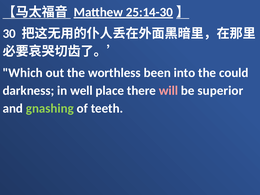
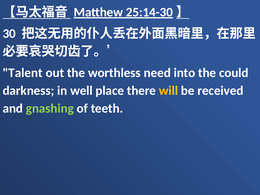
Which: Which -> Talent (23, 73)
been: been -> need (157, 73)
will colour: pink -> yellow (168, 91)
superior: superior -> received (220, 91)
